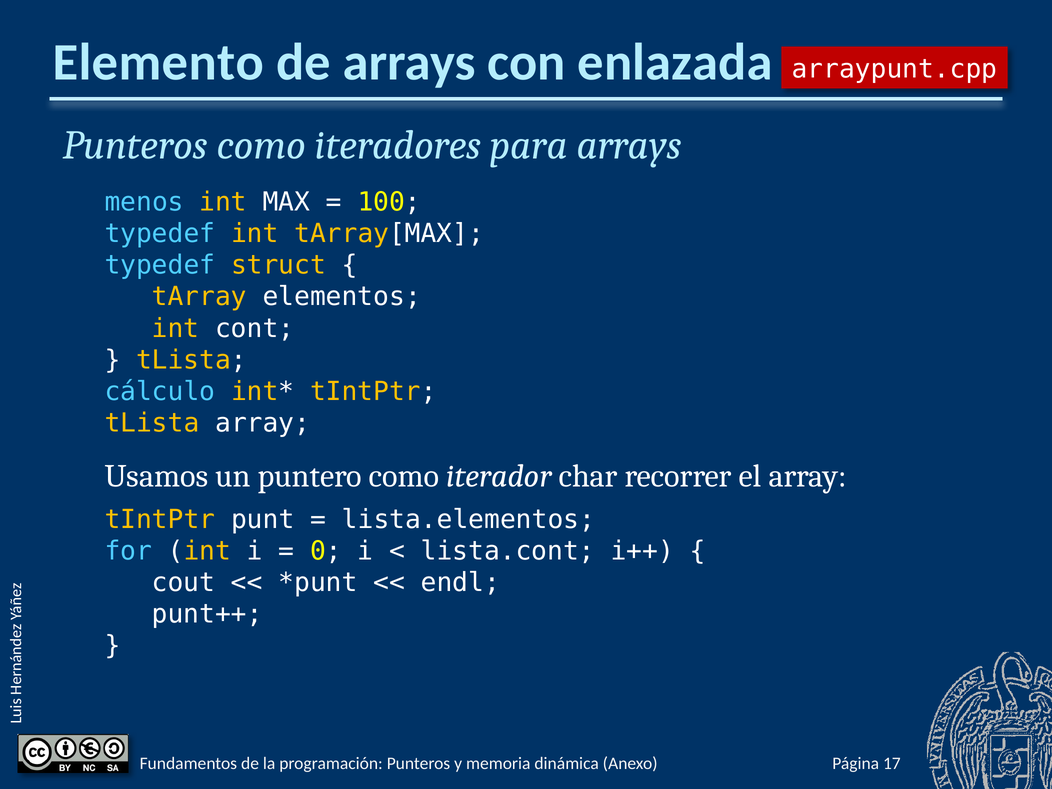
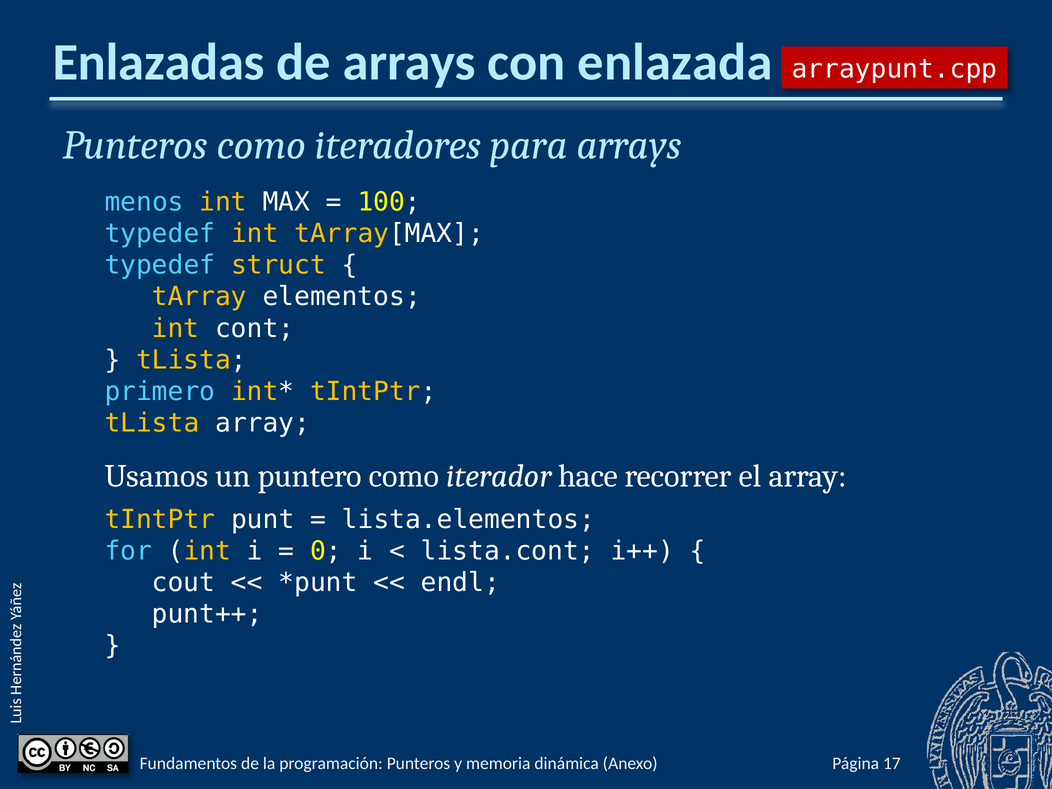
Elemento: Elemento -> Enlazadas (159, 62)
cálculo: cálculo -> primero (160, 391)
char: char -> hace (588, 476)
